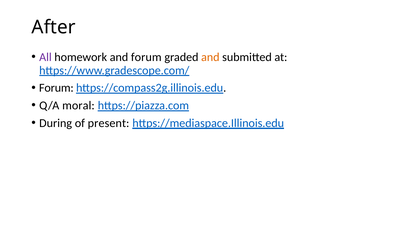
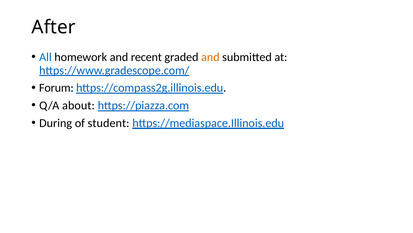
All colour: purple -> blue (45, 57)
and forum: forum -> recent (146, 57)
moral: moral -> about (78, 105)
present: present -> student (109, 123)
